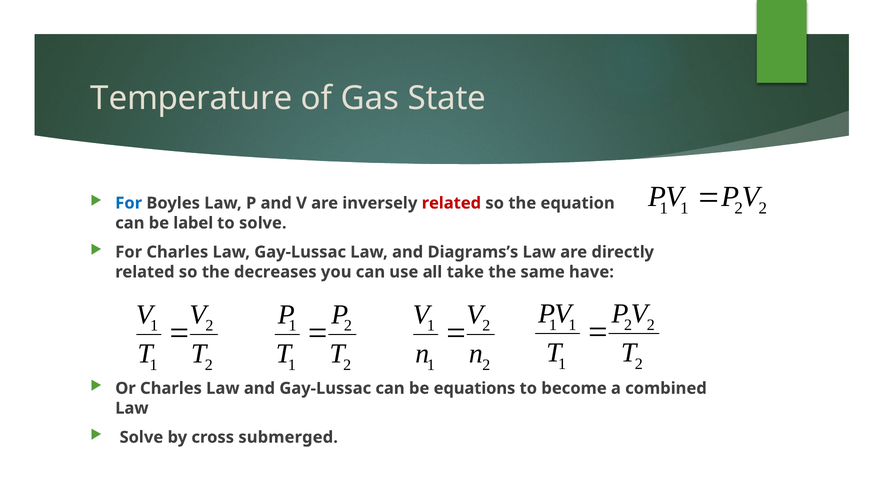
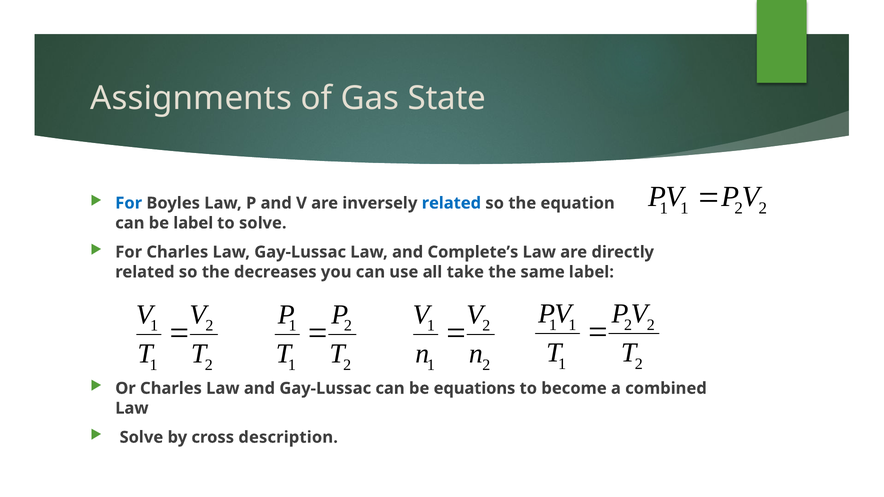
Temperature: Temperature -> Assignments (191, 99)
related colour: red -> blue (451, 203)
Diagrams’s: Diagrams’s -> Complete’s (473, 252)
same have: have -> label (591, 272)
submerged: submerged -> description (288, 437)
